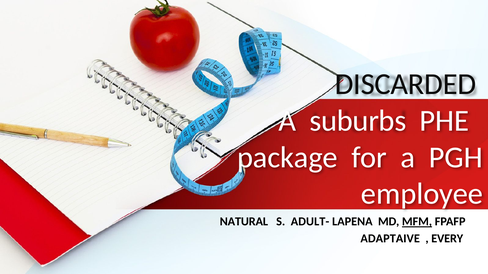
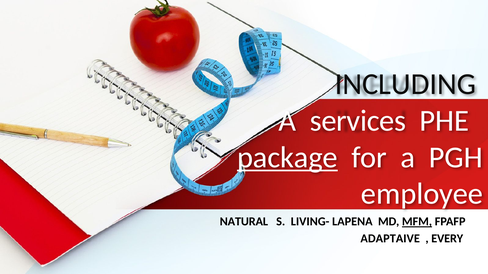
DISCARDED: DISCARDED -> INCLUDING (405, 84)
suburbs: suburbs -> services (358, 121)
package underline: none -> present (287, 158)
ADULT-: ADULT- -> LIVING- (310, 222)
